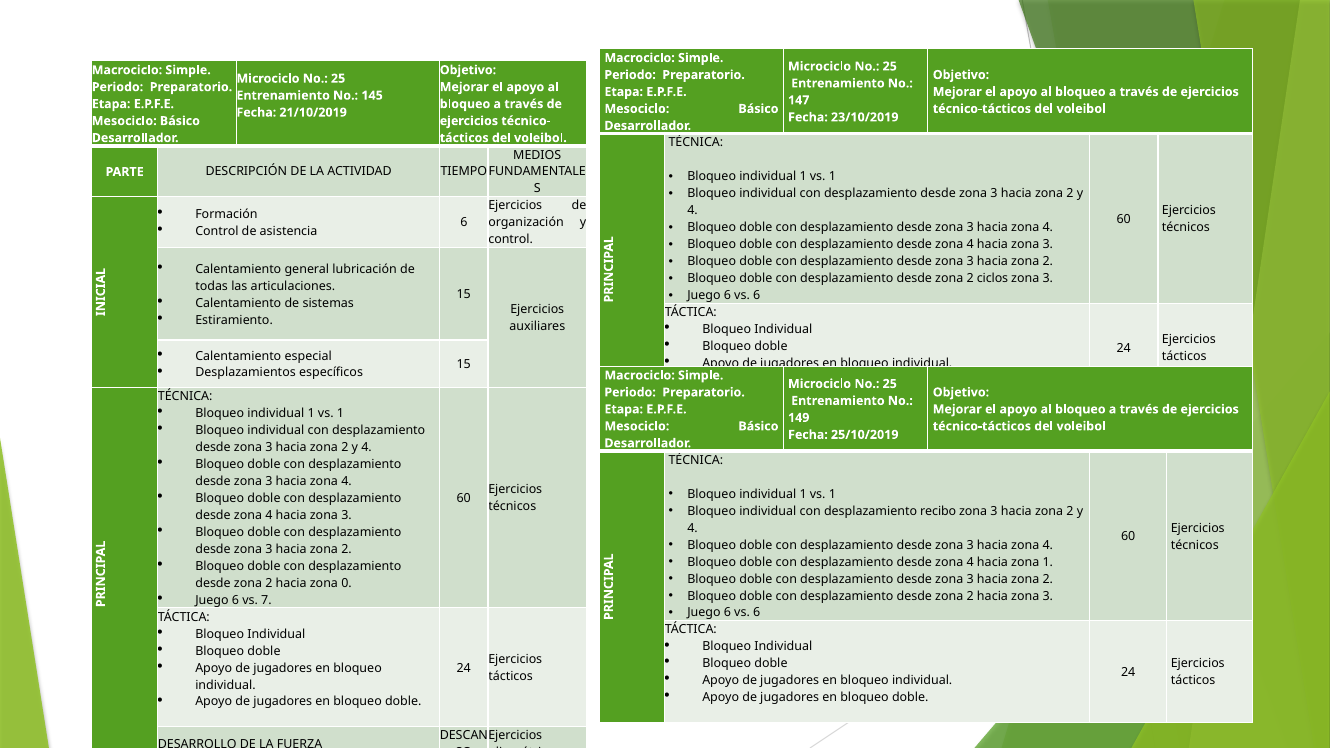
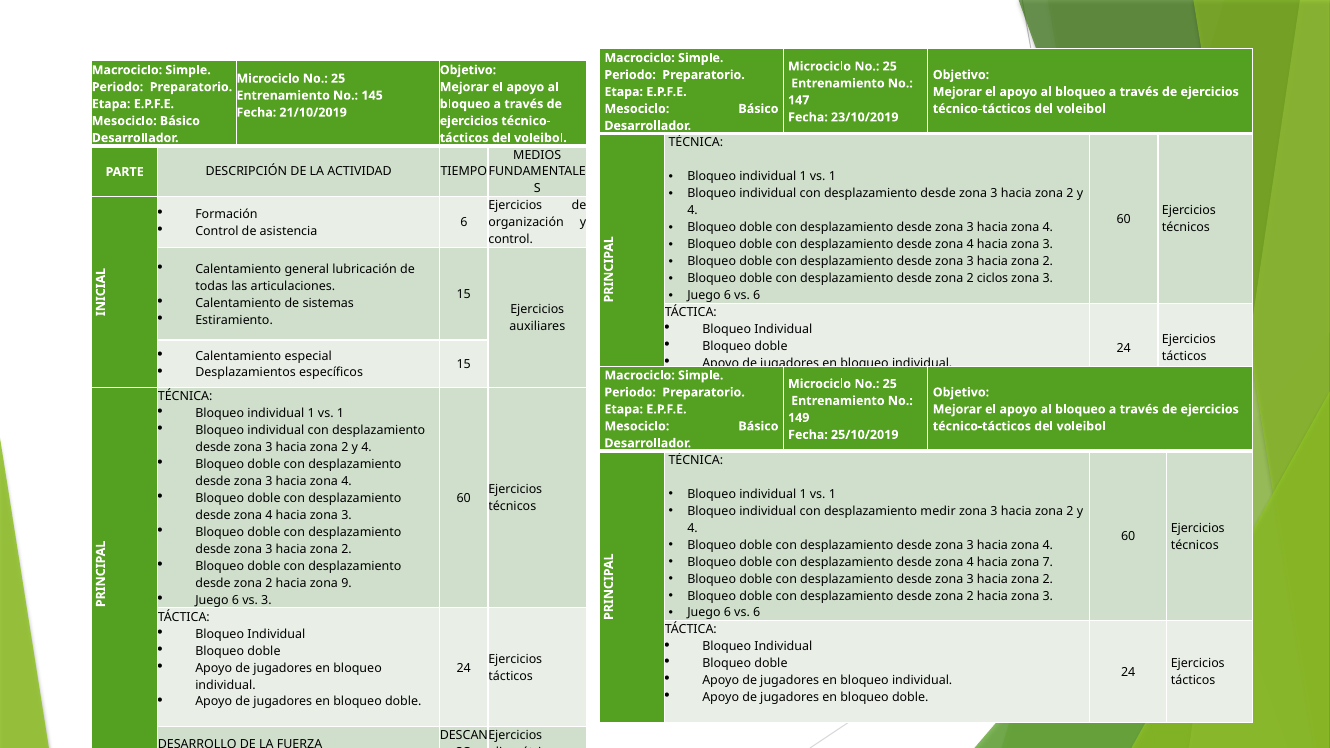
recibo: recibo -> medir (938, 511)
zona 1: 1 -> 7 (1048, 562)
0: 0 -> 9 (347, 583)
vs 7: 7 -> 3 (266, 600)
